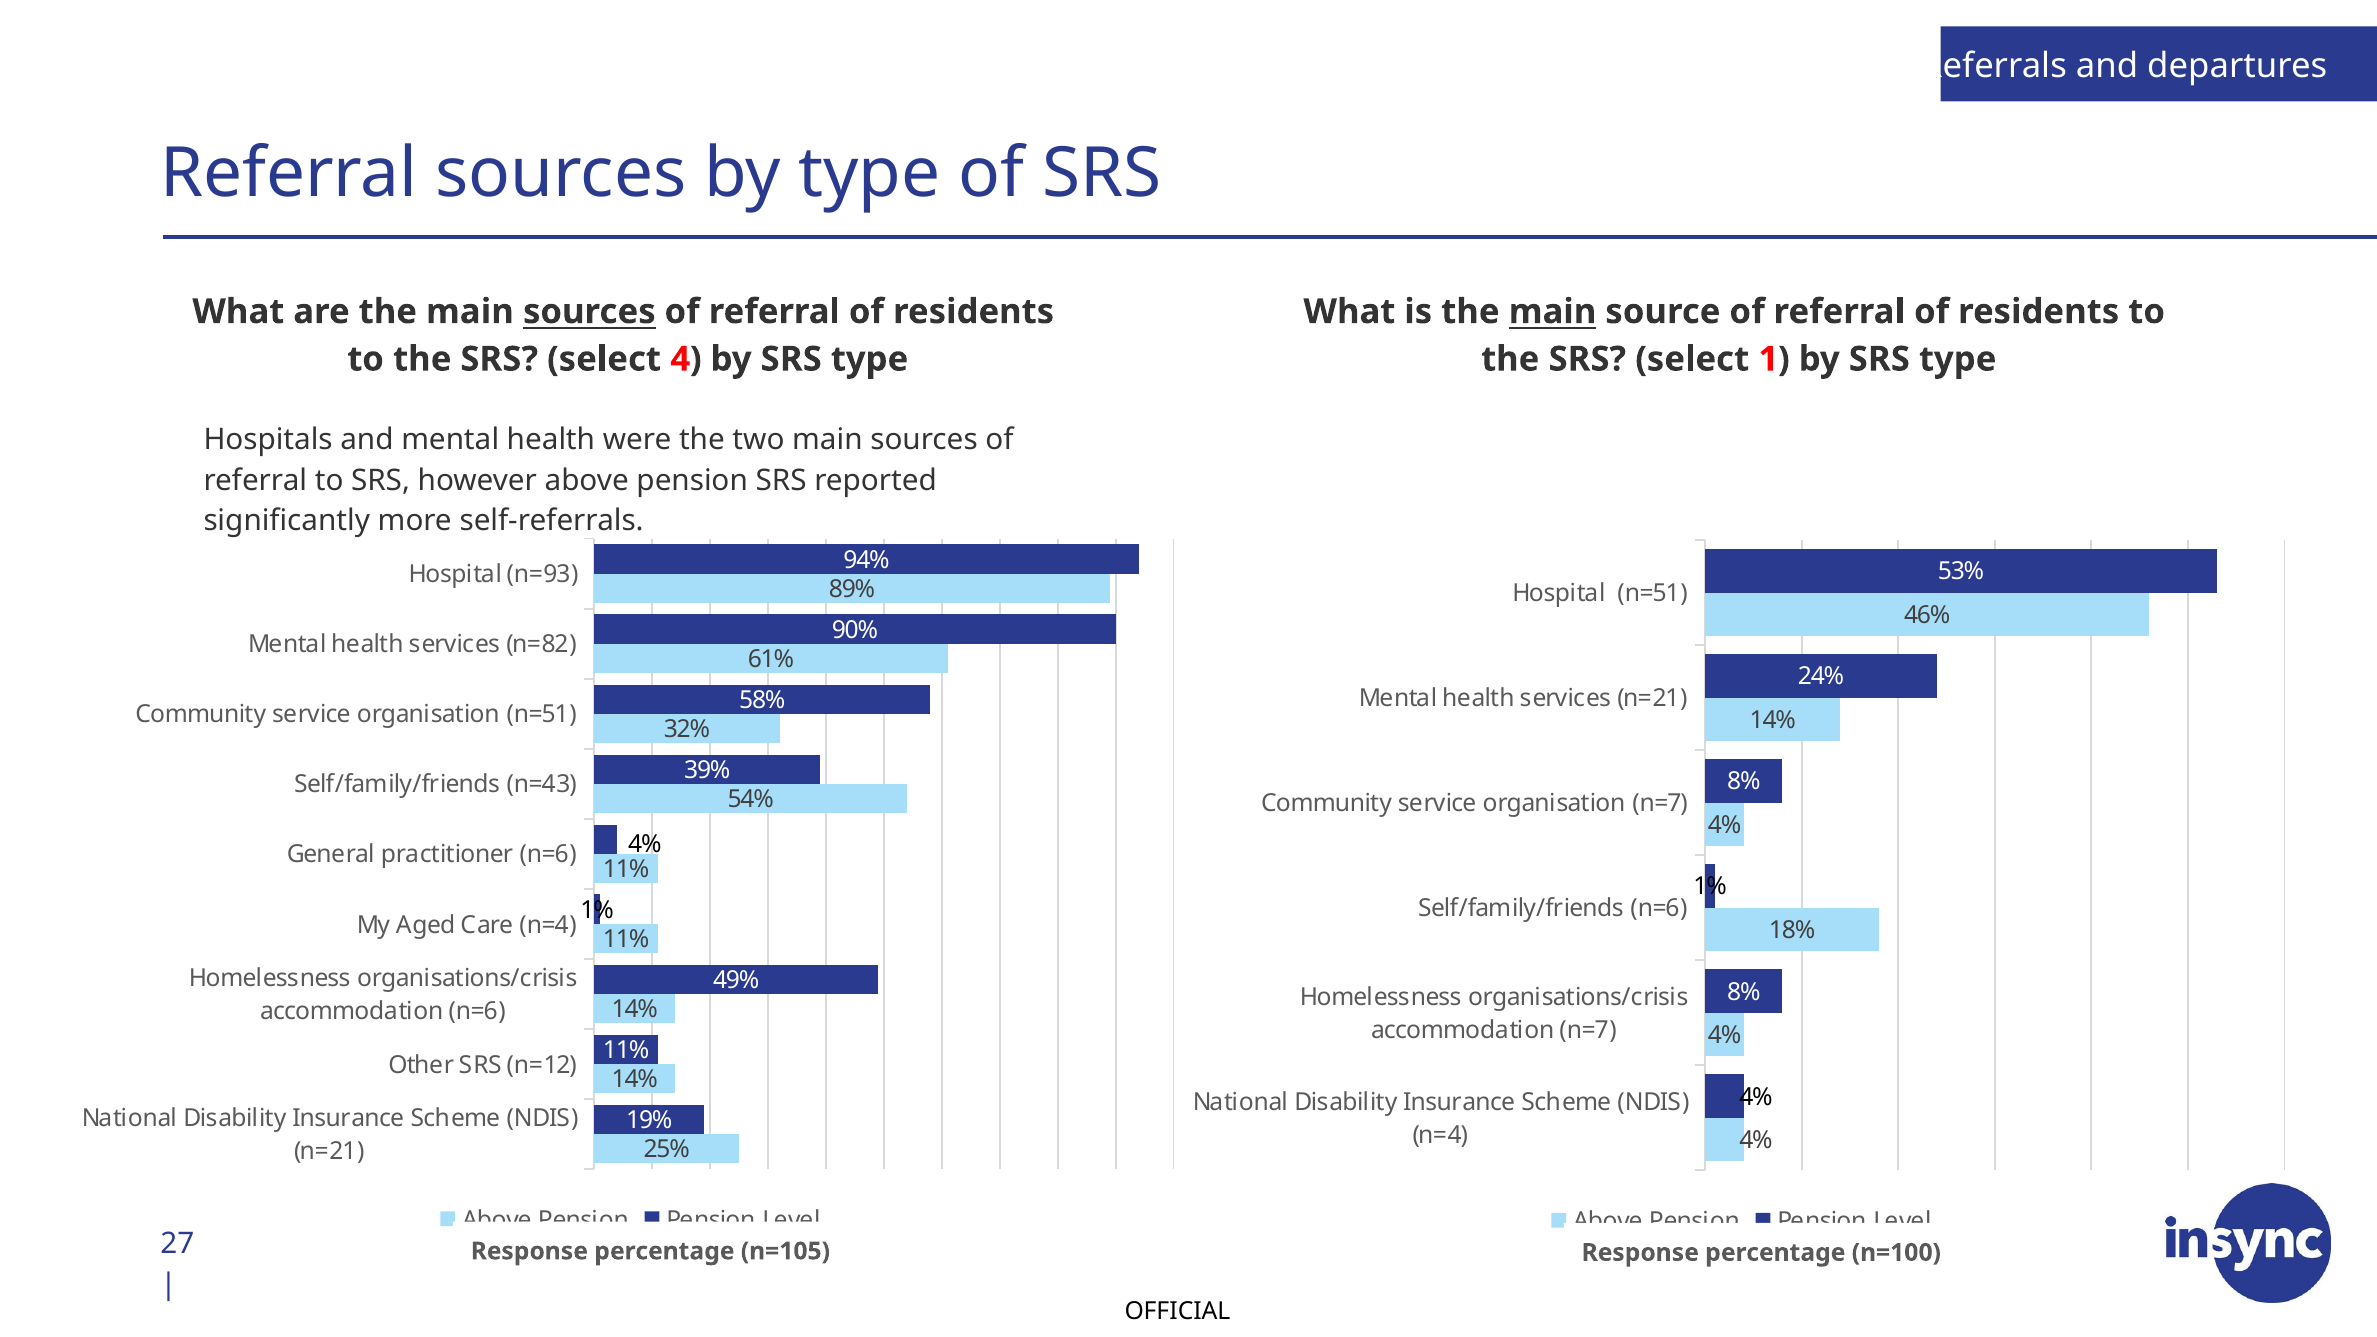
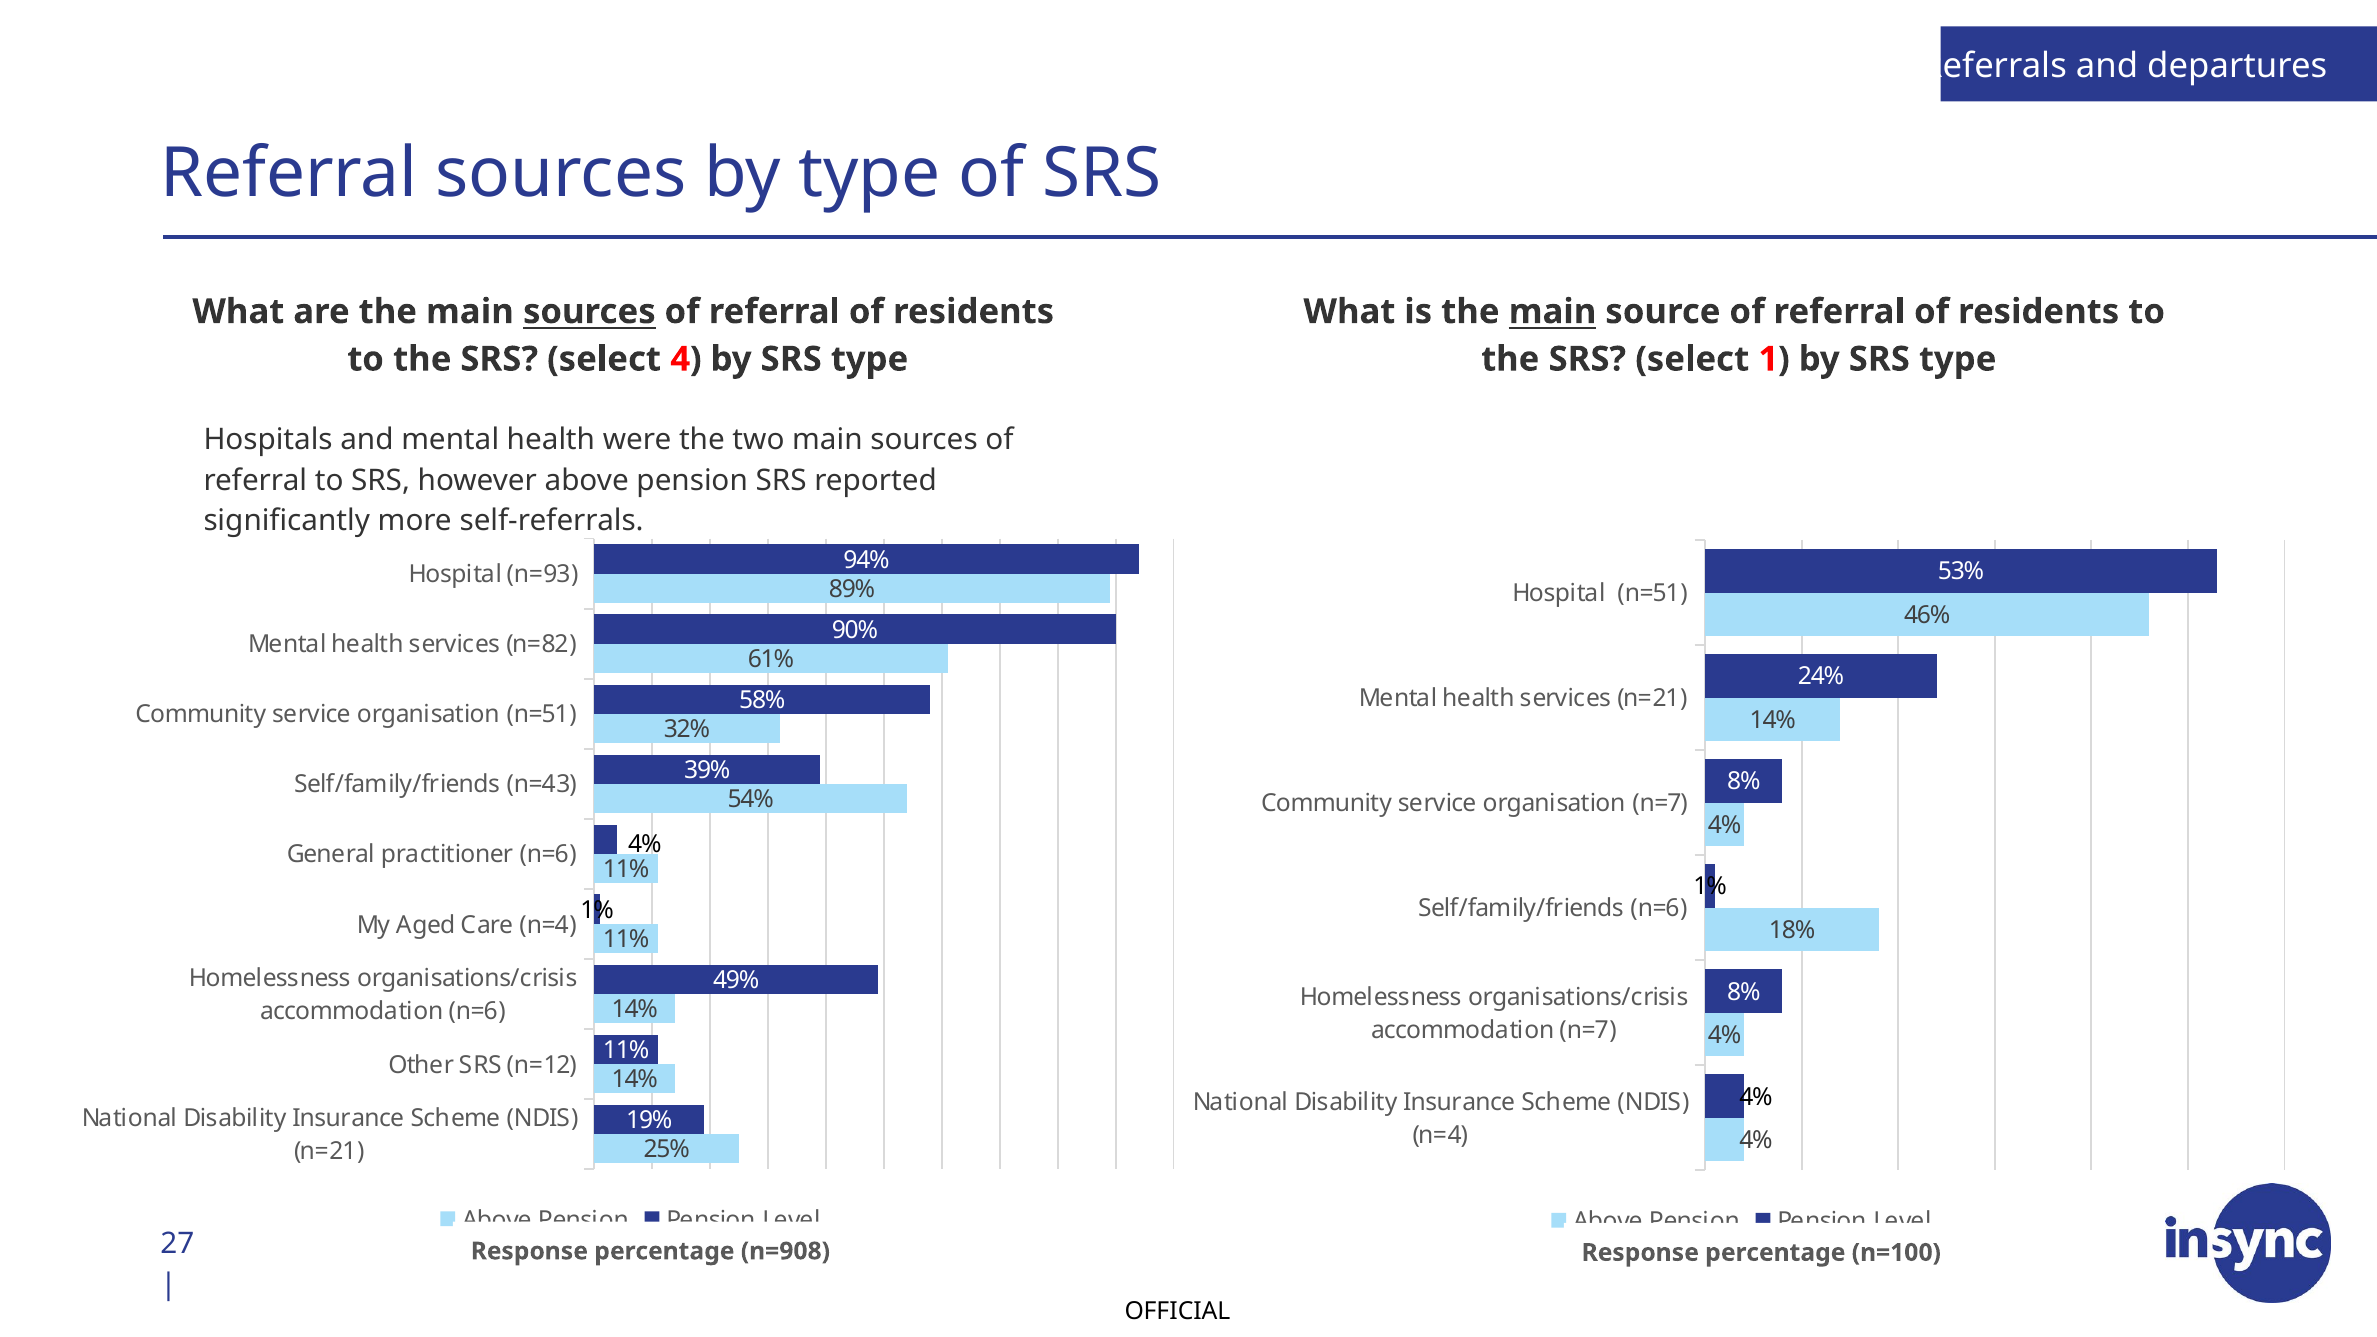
n=105: n=105 -> n=908 (785, 1251)
